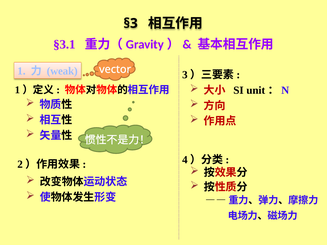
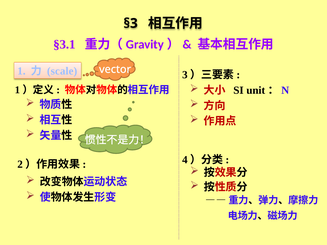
weak: weak -> scale (62, 71)
